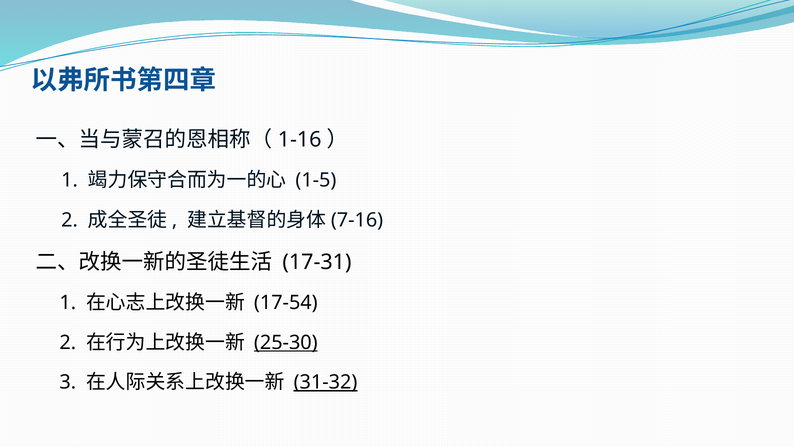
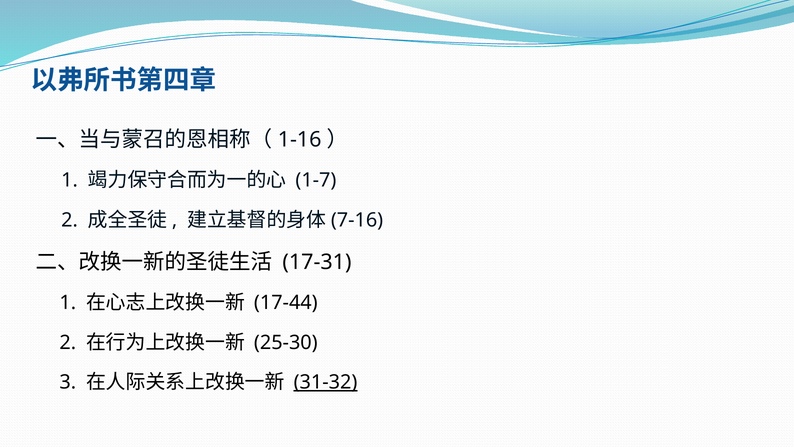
1-5: 1-5 -> 1-7 (316, 180)
17-54: 17-54 -> 17-44 (286, 303)
25-30 underline: present -> none (286, 342)
